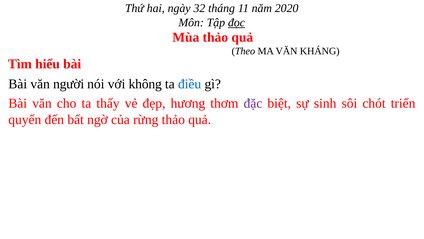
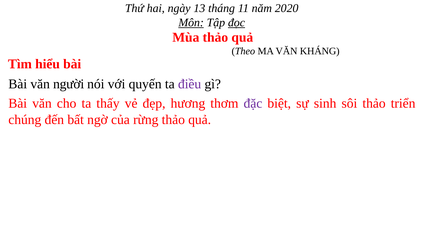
32: 32 -> 13 (199, 8)
Môn underline: none -> present (191, 22)
không: không -> quyến (145, 84)
điều colour: blue -> purple (190, 84)
sôi chót: chót -> thảo (374, 103)
quyến: quyến -> chúng (25, 119)
